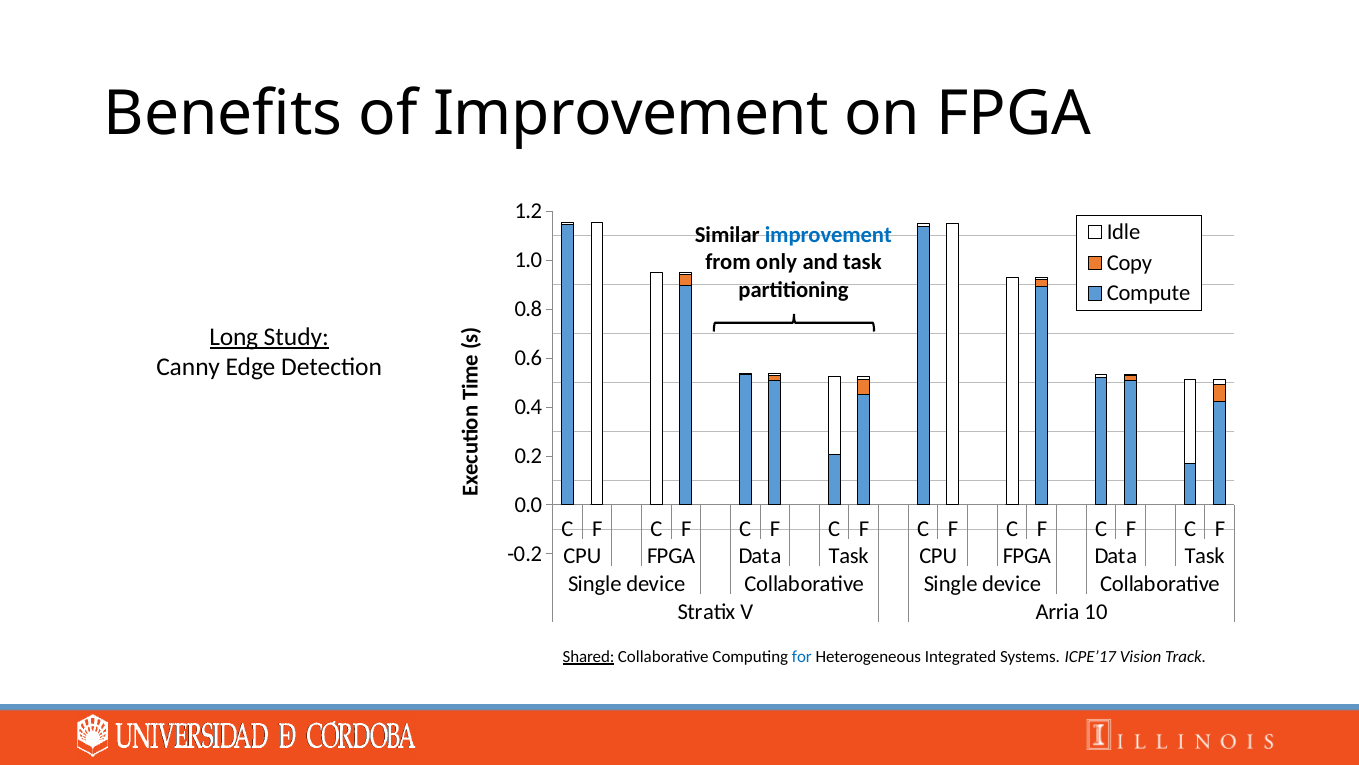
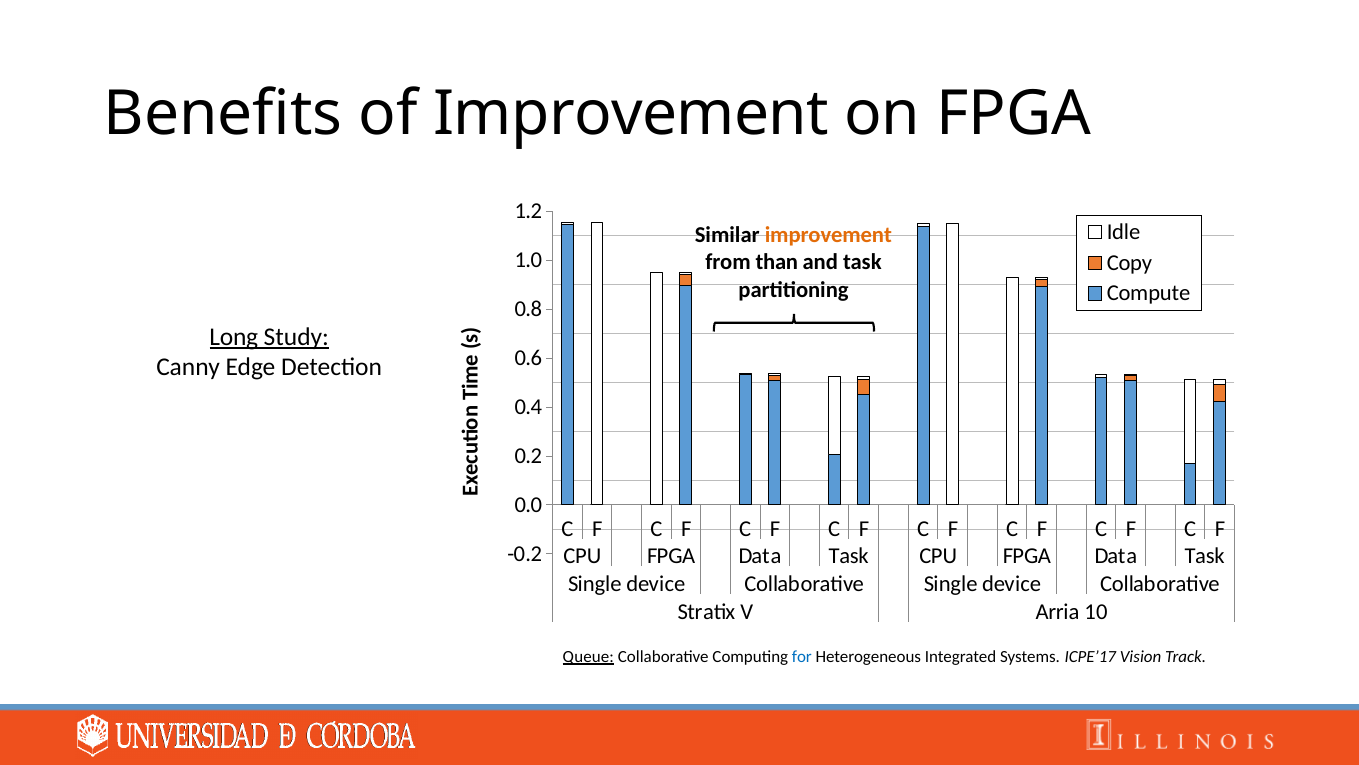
improvement colour: blue -> orange (828, 235)
only: only -> than (777, 262)
Shared: Shared -> Queue (588, 656)
